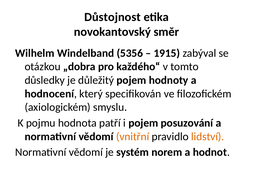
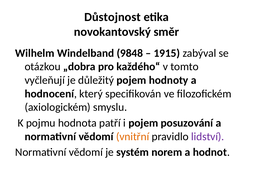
5356: 5356 -> 9848 (130, 53)
důsledky: důsledky -> vyčleňují (45, 80)
lidství colour: orange -> purple (208, 136)
